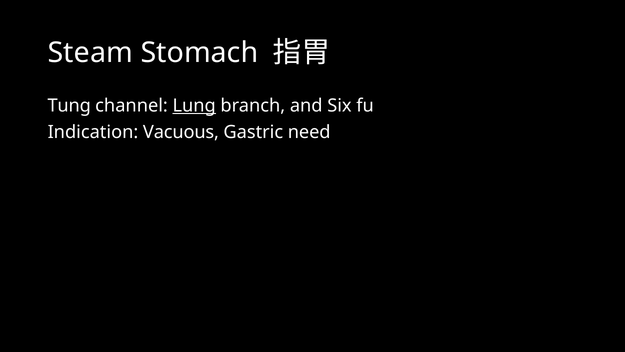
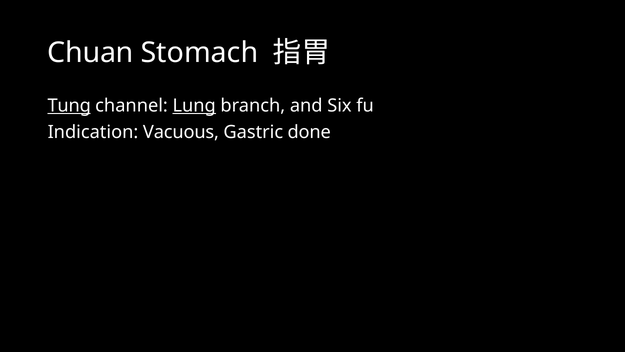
Steam: Steam -> Chuan (91, 53)
Tung underline: none -> present (69, 106)
need: need -> done (309, 132)
